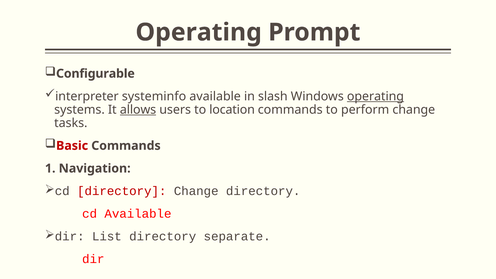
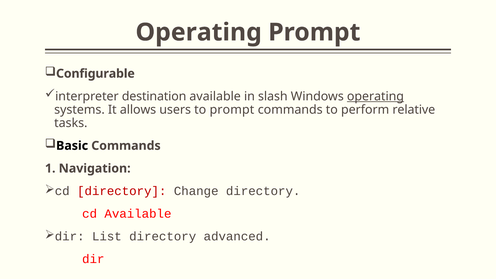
systeminfo: systeminfo -> destination (154, 96)
allows underline: present -> none (138, 110)
to location: location -> prompt (232, 110)
perform change: change -> relative (414, 110)
Basic colour: red -> black (72, 146)
separate: separate -> advanced (237, 236)
